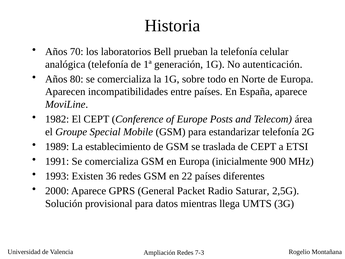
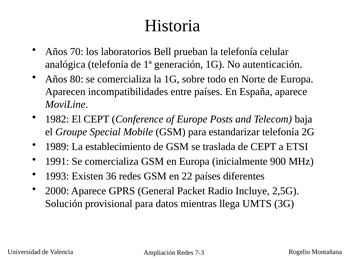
área: área -> baja (303, 119)
Saturar: Saturar -> Incluye (253, 191)
